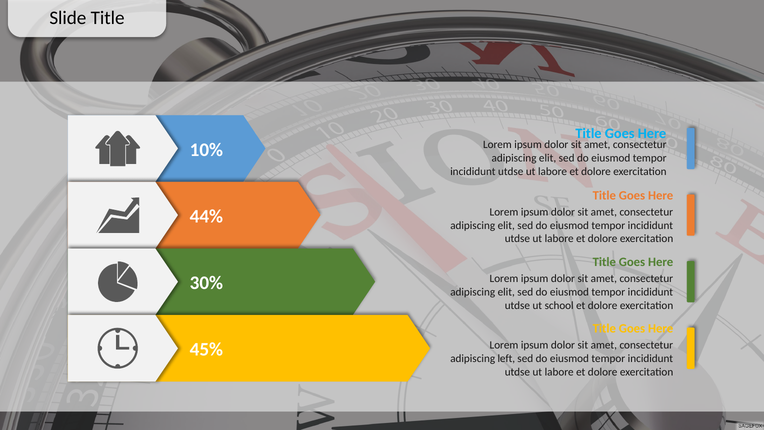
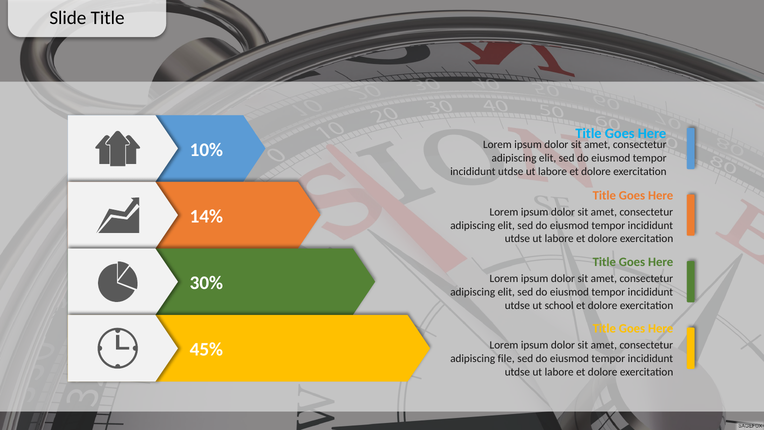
44%: 44% -> 14% (206, 216)
left: left -> file (506, 358)
